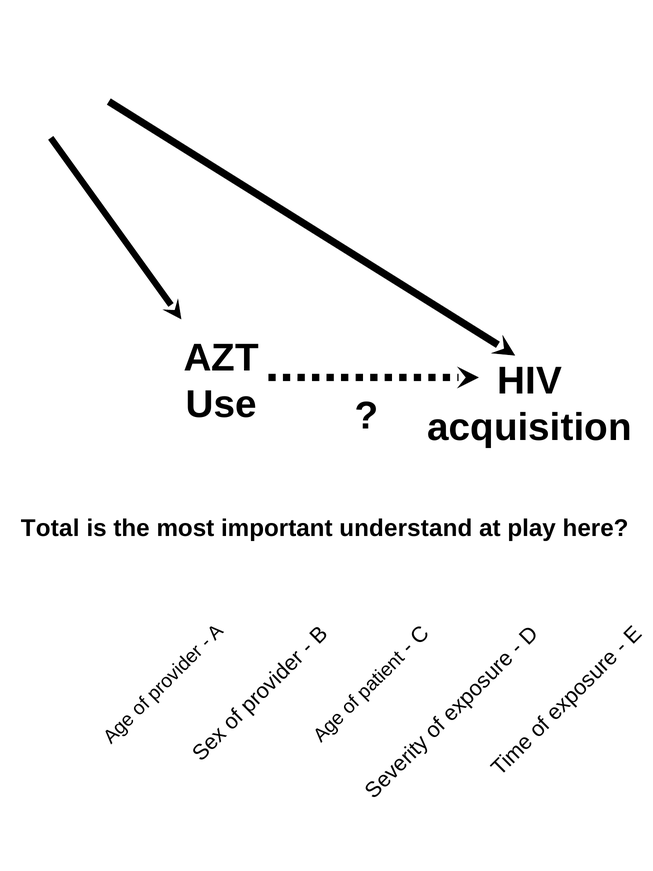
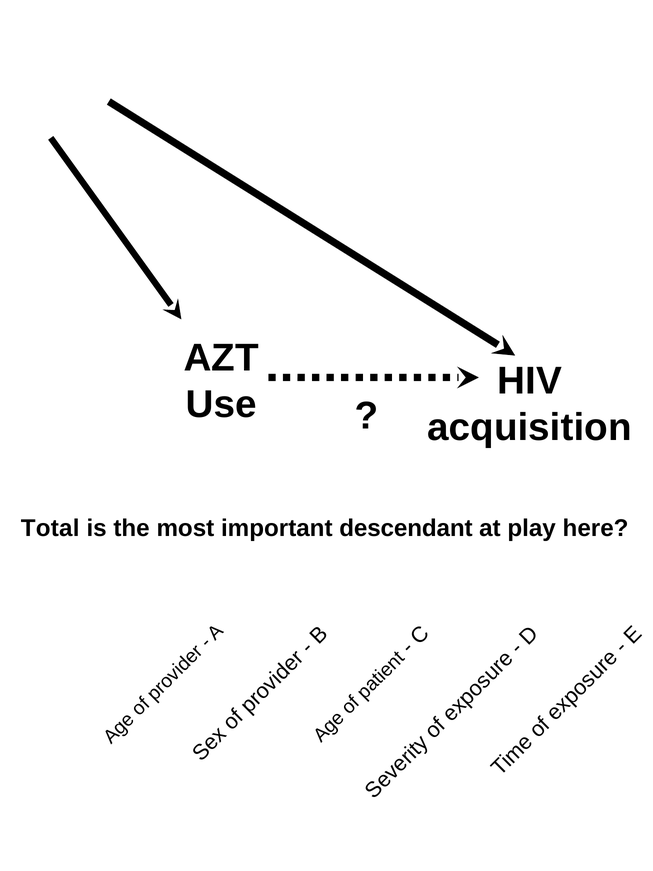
understand: understand -> descendant (406, 528)
